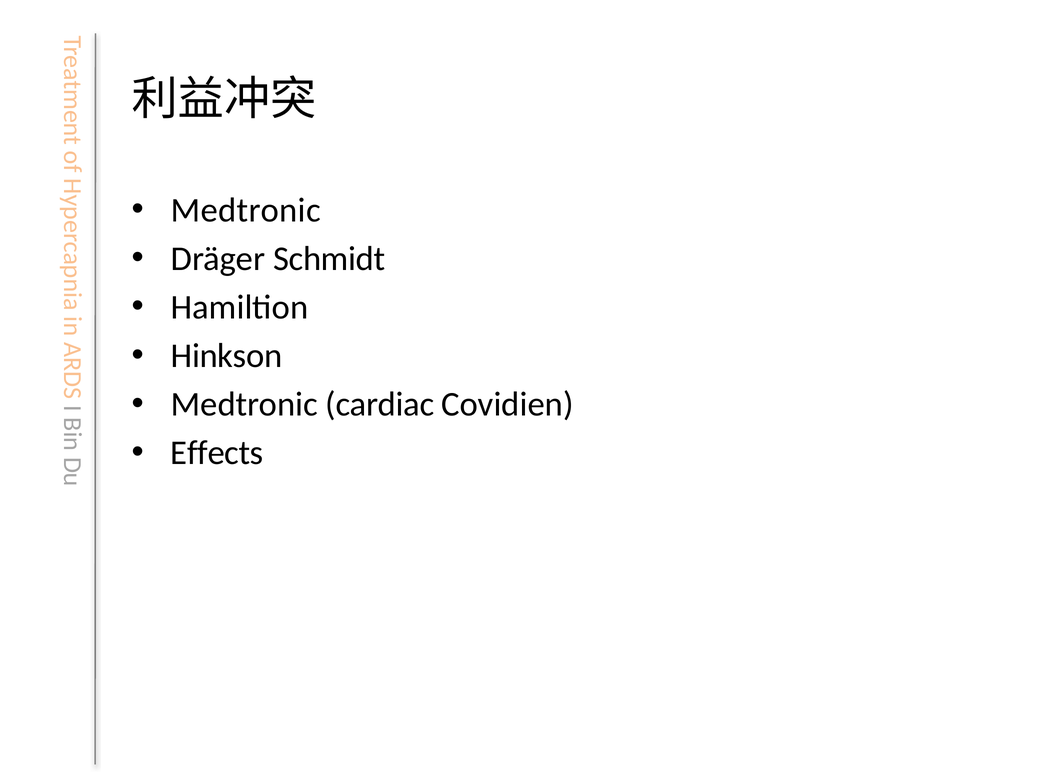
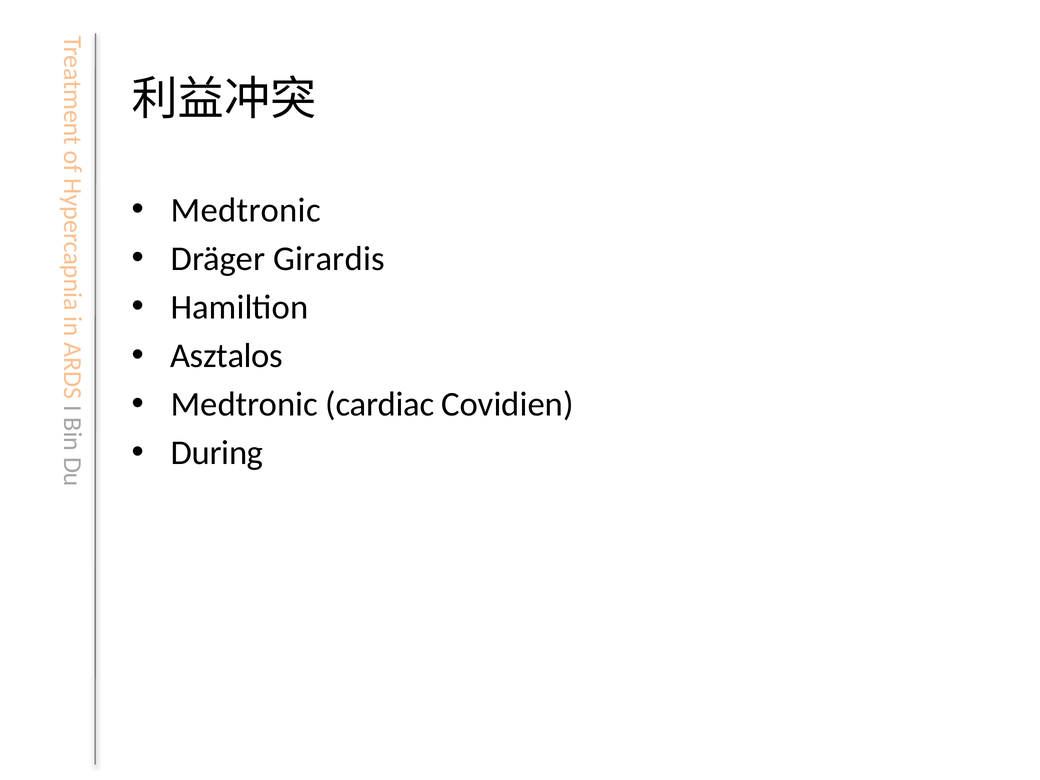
Schmidt: Schmidt -> Girardis (329, 259)
Hinkson: Hinkson -> Asztalos (227, 356)
Effects: Effects -> During (217, 453)
